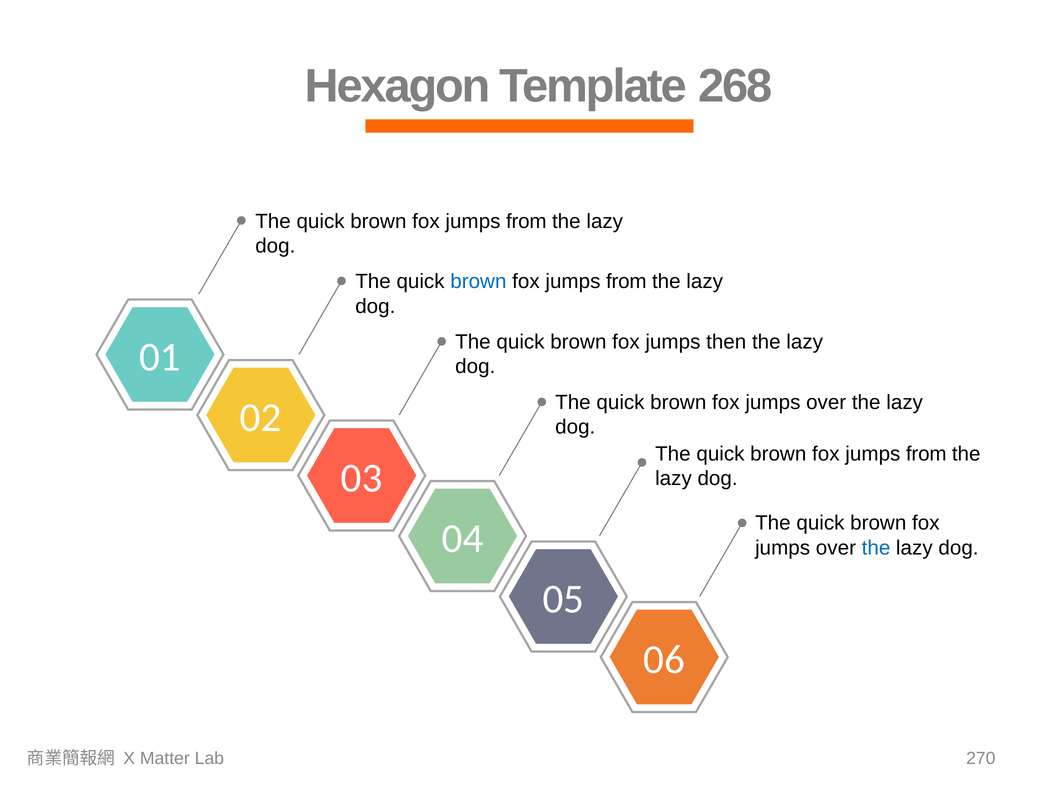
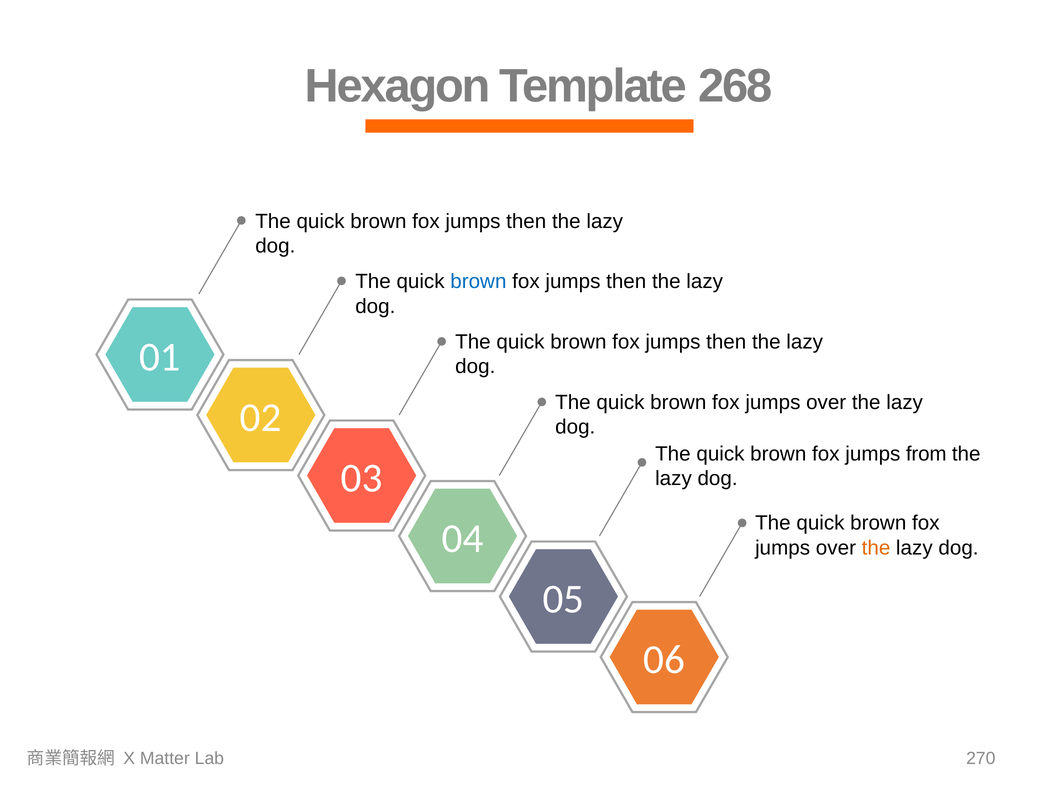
from: from -> then (526, 221)
from: from -> then (626, 282)
the colour: blue -> orange (876, 548)
